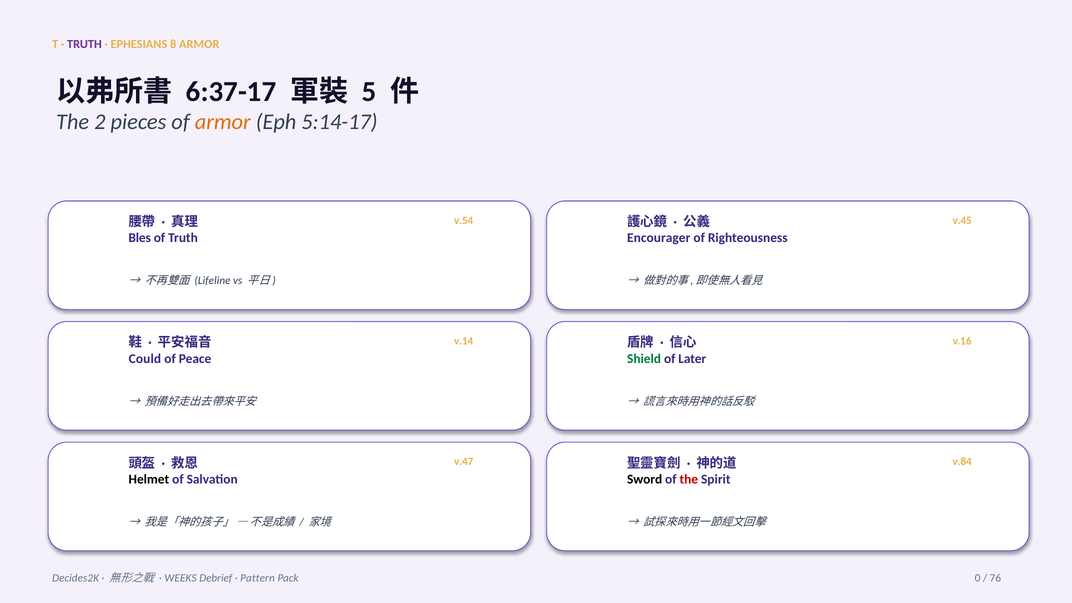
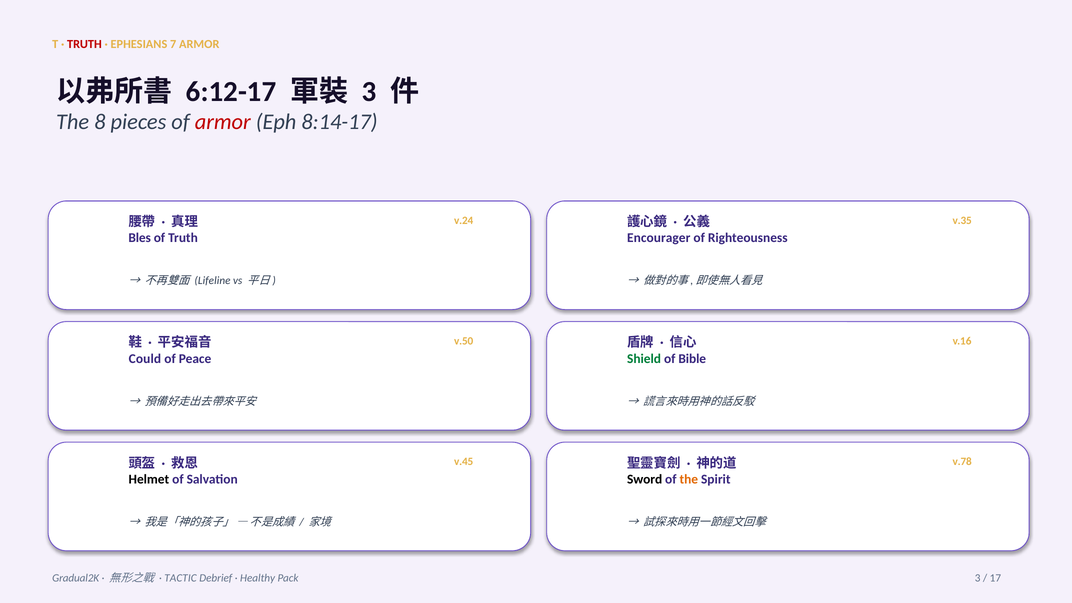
TRUTH colour: purple -> red (84, 44)
8: 8 -> 7 (173, 44)
6:37-17: 6:37-17 -> 6:12-17 (231, 92)
5: 5 -> 3 (369, 92)
2: 2 -> 8 (100, 122)
armor colour: orange -> red (223, 122)
5:14-17: 5:14-17 -> 8:14-17 (339, 122)
v.54: v.54 -> v.24 (464, 220)
v.45: v.45 -> v.35 (962, 220)
v.14: v.14 -> v.50 (464, 341)
Later: Later -> Bible (692, 359)
v.47: v.47 -> v.45 (464, 462)
v.84: v.84 -> v.78 (962, 462)
the colour: red -> orange (689, 479)
Decides2K: Decides2K -> Gradual2K (76, 578)
WEEKS: WEEKS -> TACTIC (180, 578)
Pattern: Pattern -> Healthy (258, 578)
Pack 0: 0 -> 3 (978, 578)
76: 76 -> 17 (995, 578)
